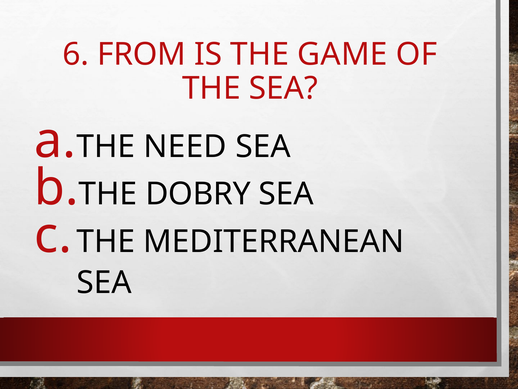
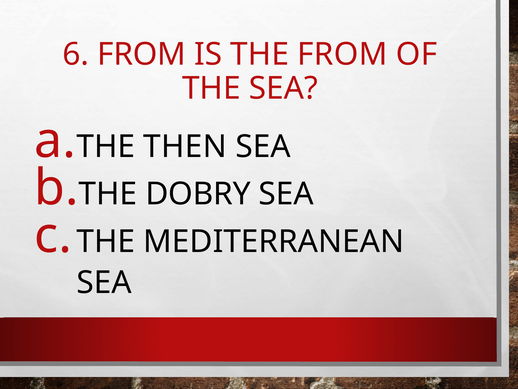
THE GAME: GAME -> FROM (342, 54)
NEED: NEED -> THEN (185, 146)
